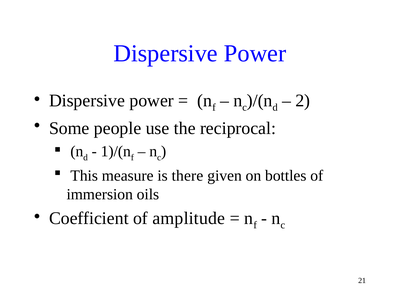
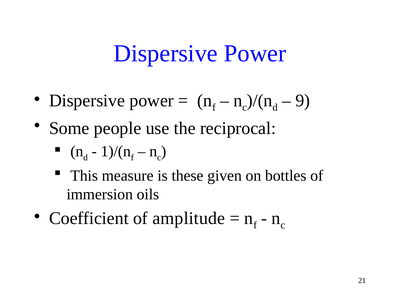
2: 2 -> 9 (303, 101)
there: there -> these (188, 176)
